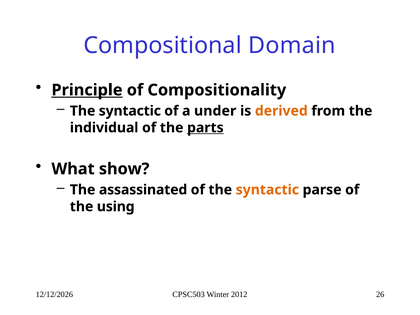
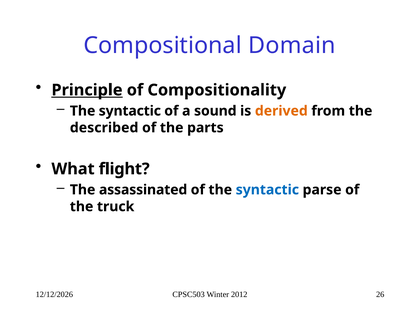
under: under -> sound (215, 111)
individual: individual -> described (104, 128)
parts underline: present -> none (205, 128)
show: show -> flight (124, 169)
syntactic colour: orange -> blue (267, 190)
using: using -> truck (116, 207)
